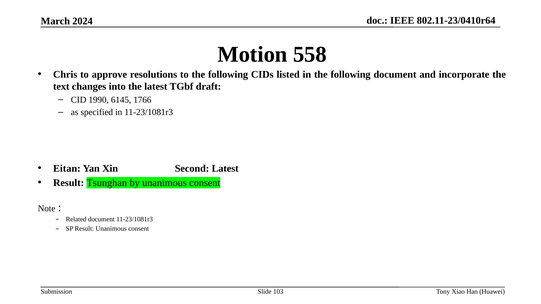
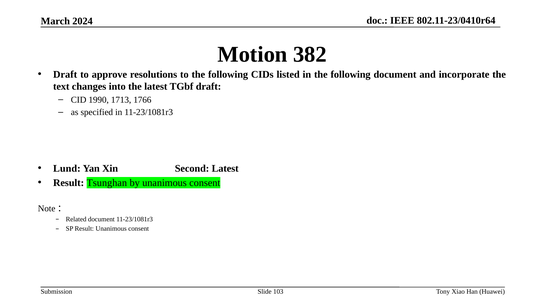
558: 558 -> 382 (310, 54)
Chris: Chris -> Draft (65, 74)
6145: 6145 -> 1713 (121, 100)
Eitan: Eitan -> Lund (67, 169)
